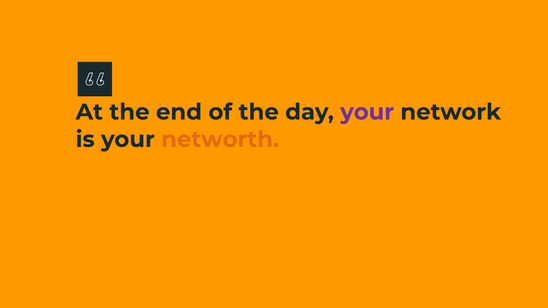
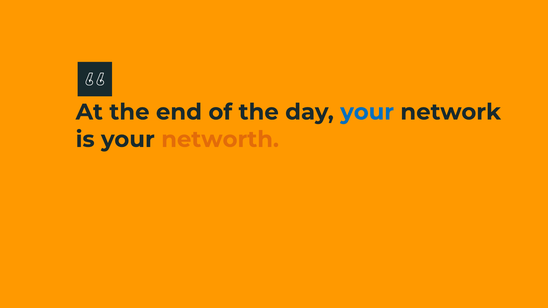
your colour: purple -> blue (367, 112)
